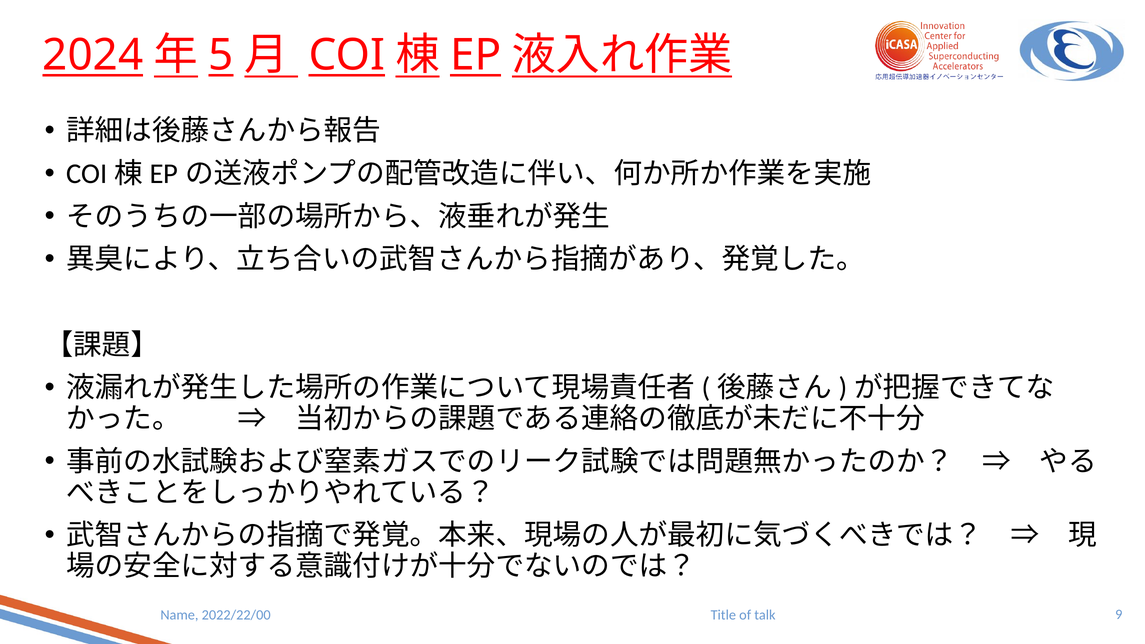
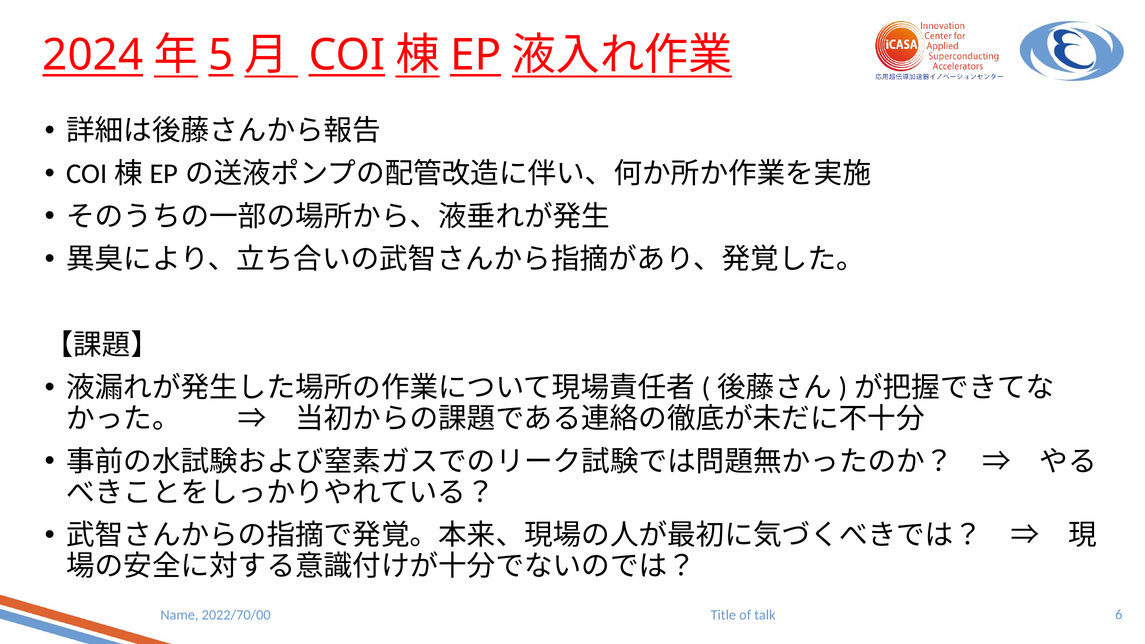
2022/22/00: 2022/22/00 -> 2022/70/00 (236, 615)
9: 9 -> 6 (1119, 615)
